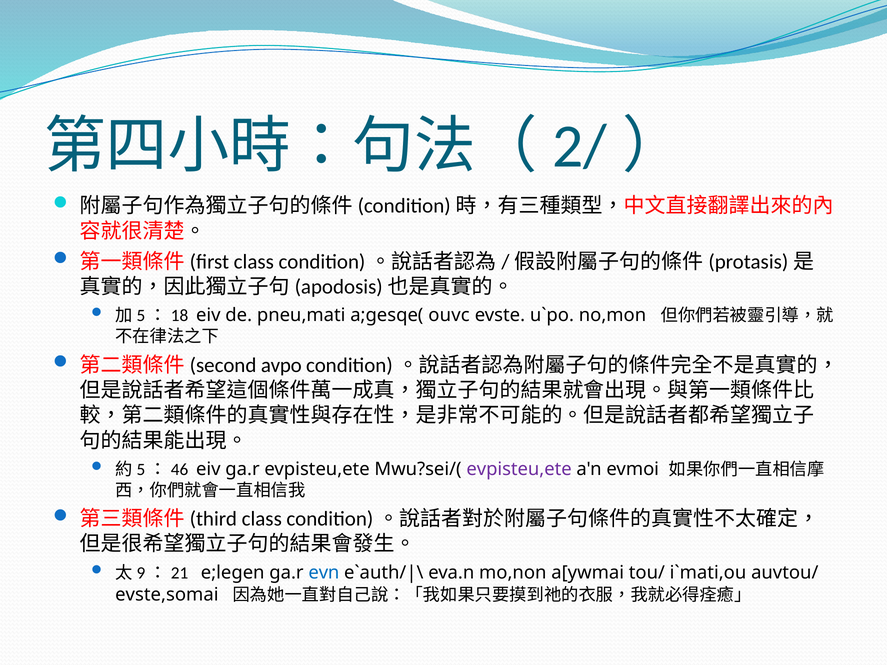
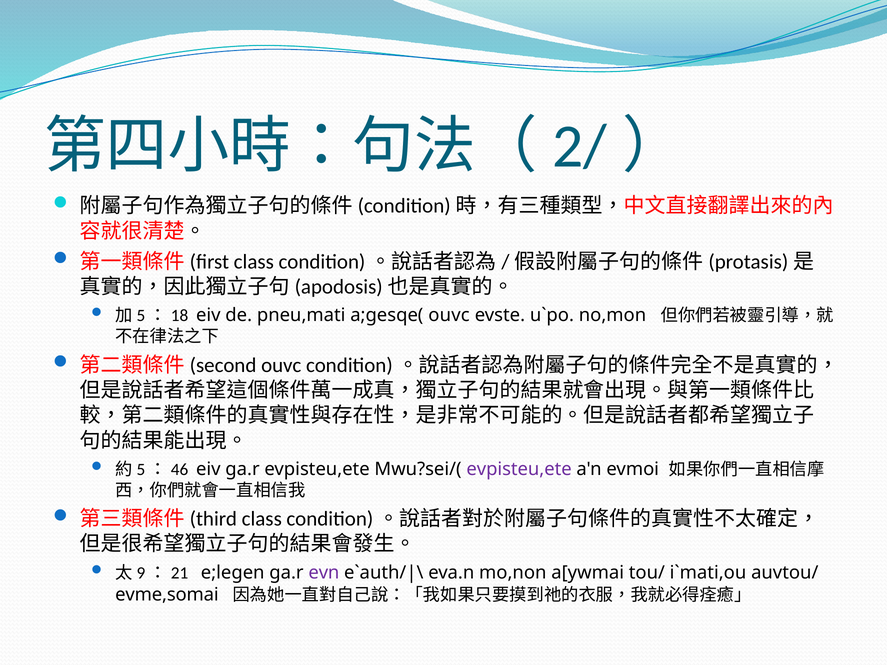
avpo: avpo -> ouvc (281, 365)
evn colour: blue -> purple (324, 573)
evste,somai: evste,somai -> evme,somai (167, 595)
